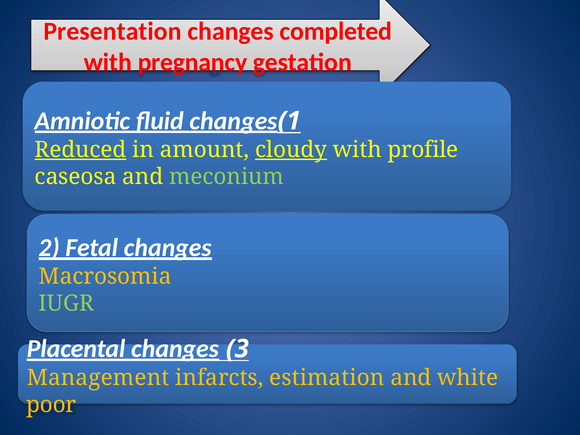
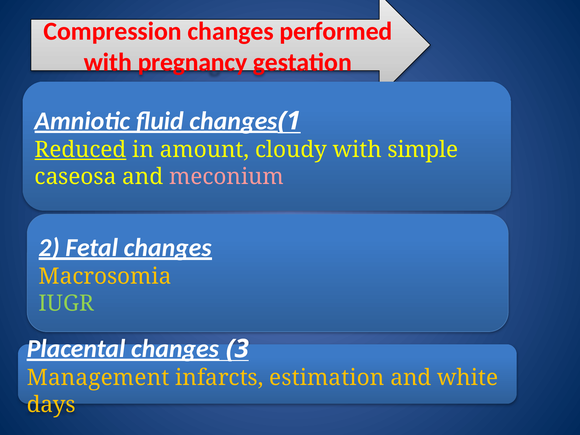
Presentation: Presentation -> Compression (113, 31)
completed: completed -> performed (336, 31)
cloudy underline: present -> none (291, 150)
profile: profile -> simple (423, 150)
meconium colour: light green -> pink (226, 177)
poor: poor -> days (51, 405)
